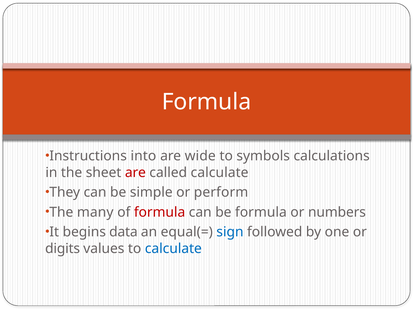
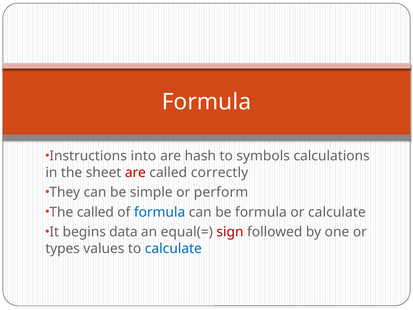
wide: wide -> hash (200, 156)
called calculate: calculate -> correctly (220, 172)
The many: many -> called (95, 212)
formula colour: red -> blue (160, 212)
or numbers: numbers -> calculate (337, 212)
sign colour: blue -> red (230, 232)
digits: digits -> types (63, 248)
